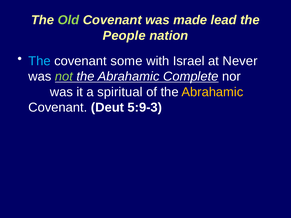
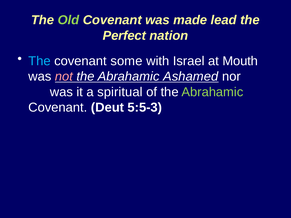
People: People -> Perfect (124, 36)
Never: Never -> Mouth (240, 61)
not colour: light green -> pink (64, 77)
Complete: Complete -> Ashamed (191, 77)
Abrahamic colour: yellow -> light green (212, 92)
5:9-3: 5:9-3 -> 5:5-3 (145, 108)
